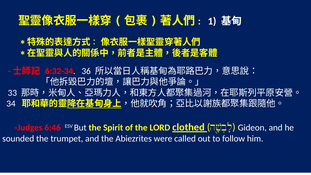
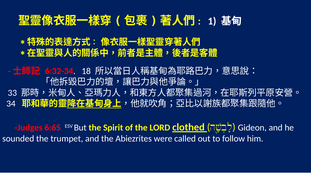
36: 36 -> 18 (86, 71)
6:46: 6:46 -> 6:65 (53, 128)
